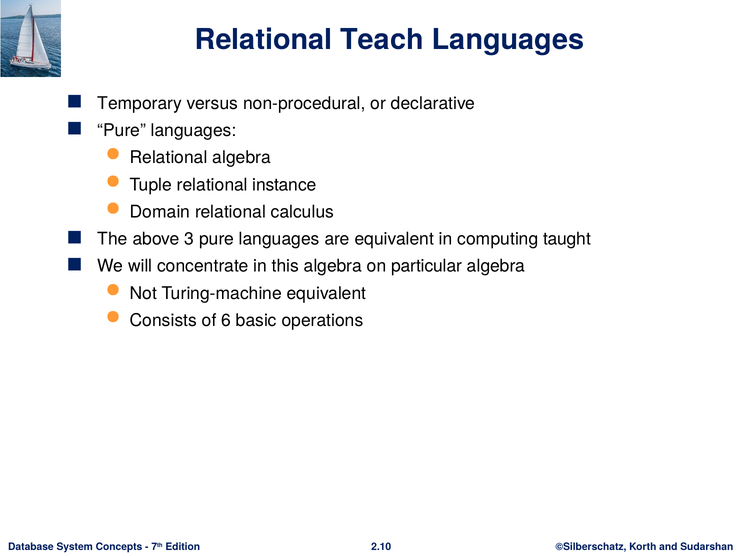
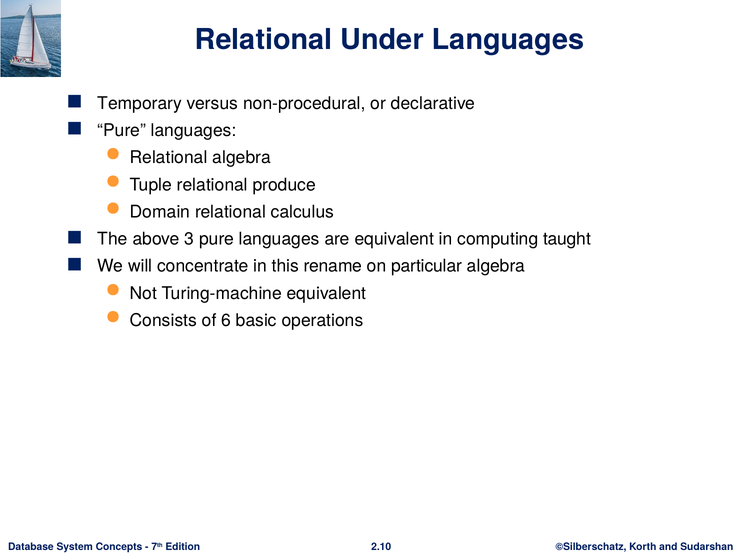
Teach: Teach -> Under (382, 40)
instance: instance -> produce (284, 185)
this algebra: algebra -> rename (333, 266)
